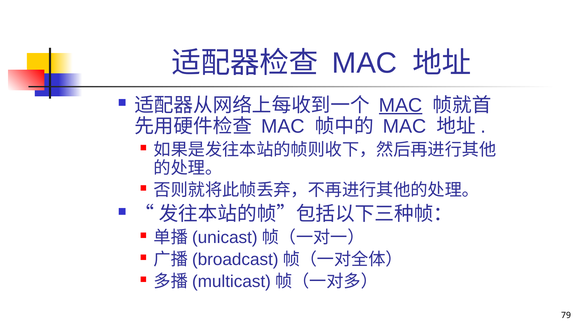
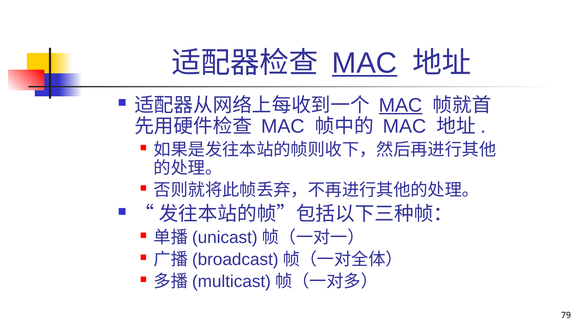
MAC underline: none -> present (365, 63)
